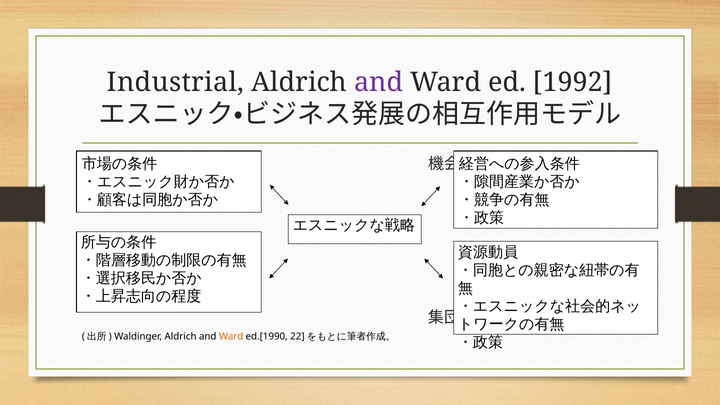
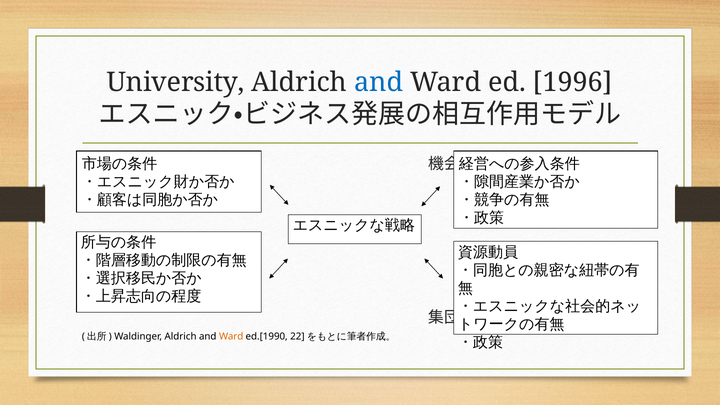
Industrial: Industrial -> University (176, 82)
and colour: purple -> blue (379, 82)
1992: 1992 -> 1996 (573, 82)
